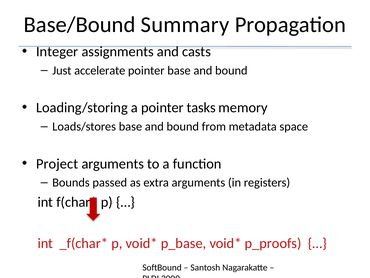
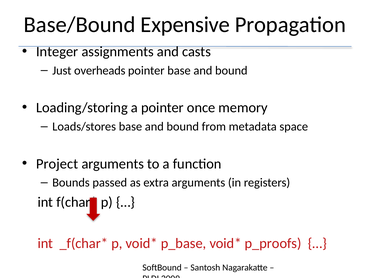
Summary: Summary -> Expensive (185, 25)
accelerate: accelerate -> overheads (100, 70)
tasks: tasks -> once (201, 108)
